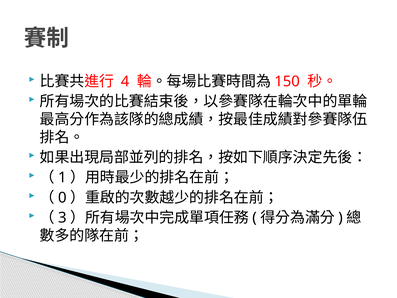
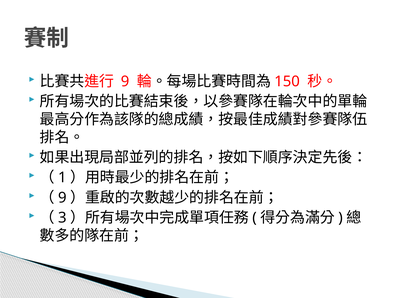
4: 4 -> 9 (125, 81)
0: 0 -> 9 (62, 198)
